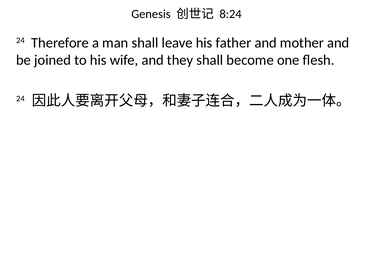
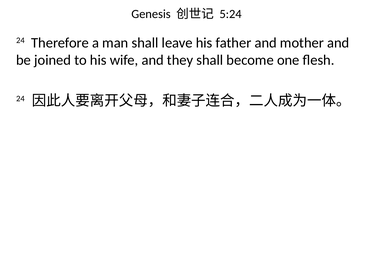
8:24: 8:24 -> 5:24 (231, 14)
